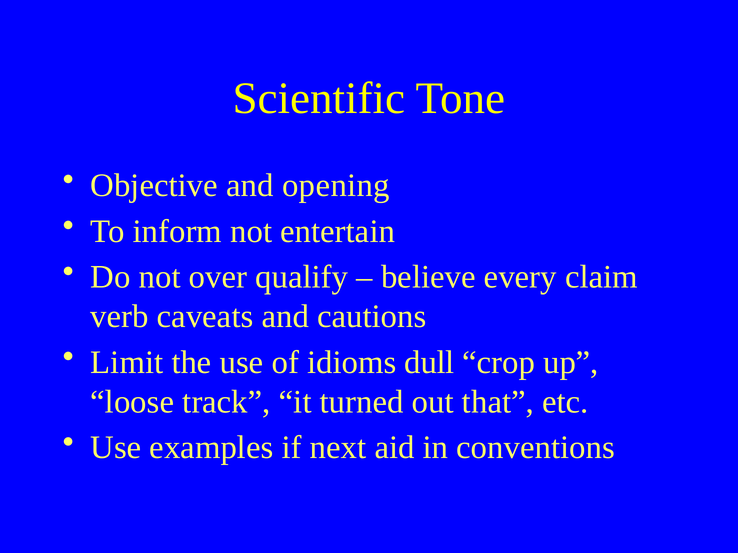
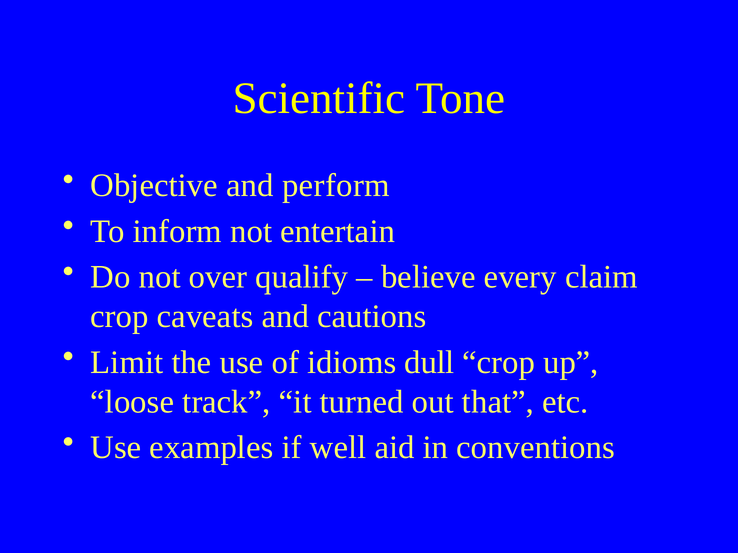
opening: opening -> perform (336, 186)
verb: verb -> crop (120, 317)
next: next -> well (338, 448)
